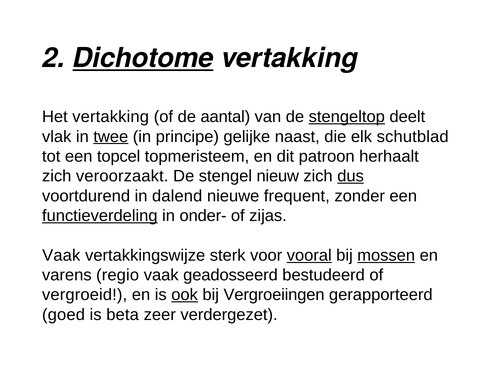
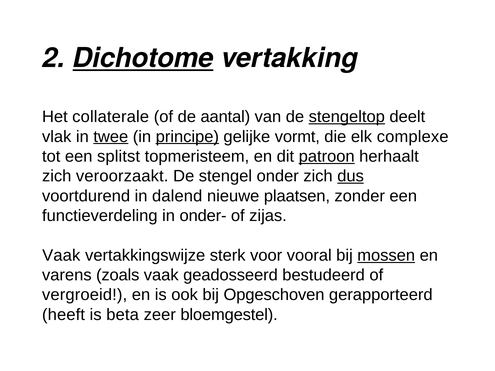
Het vertakking: vertakking -> collaterale (111, 117)
principe underline: none -> present (187, 137)
naast: naast -> vormt (297, 137)
schutblad: schutblad -> complexe (413, 137)
topcel: topcel -> splitst (119, 156)
patroon underline: none -> present (327, 156)
nieuw: nieuw -> onder (278, 176)
frequent: frequent -> plaatsen (297, 196)
functieverdeling underline: present -> none (100, 216)
vooral underline: present -> none (309, 255)
regio: regio -> zoals (118, 275)
ook underline: present -> none (185, 295)
Vergroeiingen: Vergroeiingen -> Opgeschoven (274, 295)
goed: goed -> heeft (64, 315)
verdergezet: verdergezet -> bloemgestel (229, 315)
